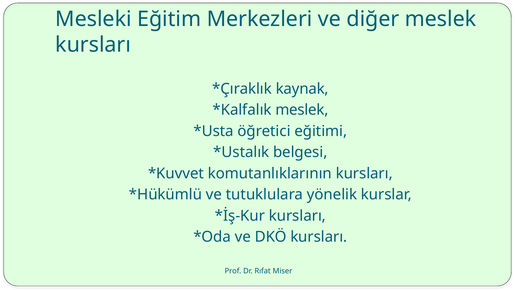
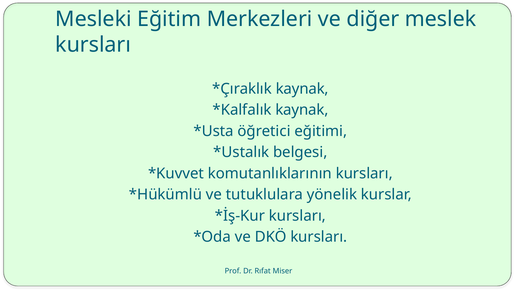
meslek: meslek -> kaynak (302, 110)
